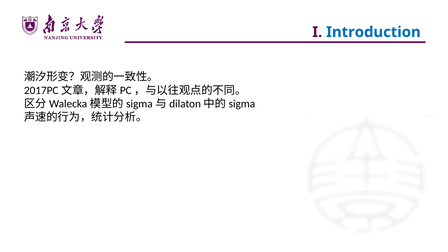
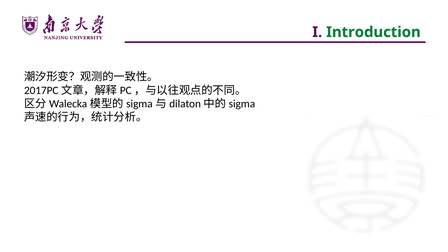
Introduction colour: blue -> green (373, 32)
